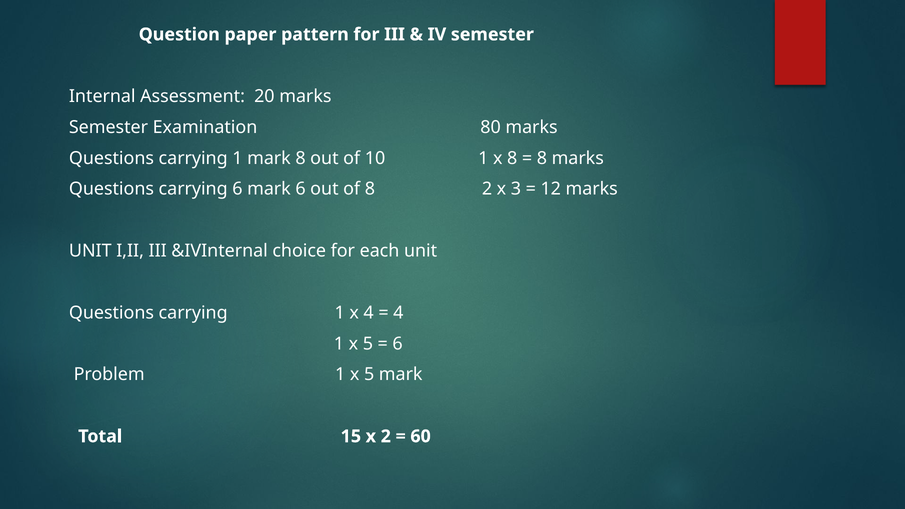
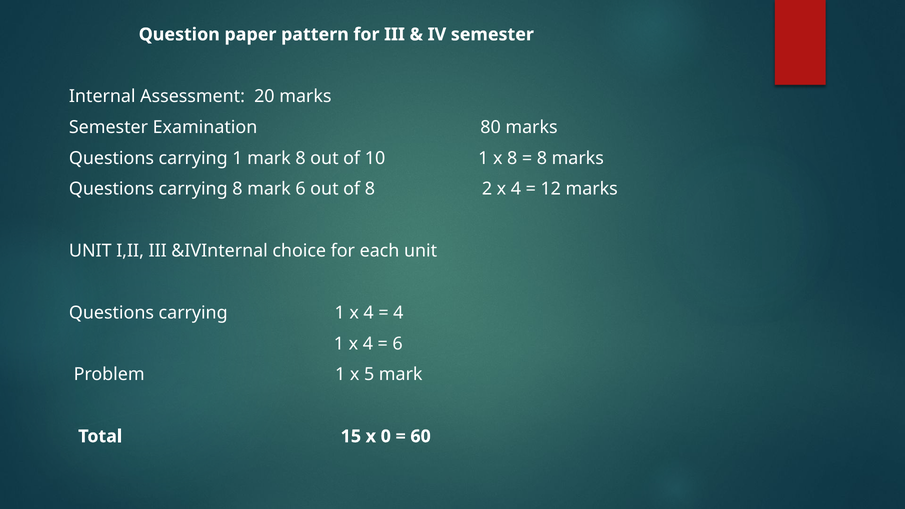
carrying 6: 6 -> 8 (237, 189)
2 x 3: 3 -> 4 (516, 189)
5: 5 -> 4 (368, 344)
x 2: 2 -> 0 (386, 436)
